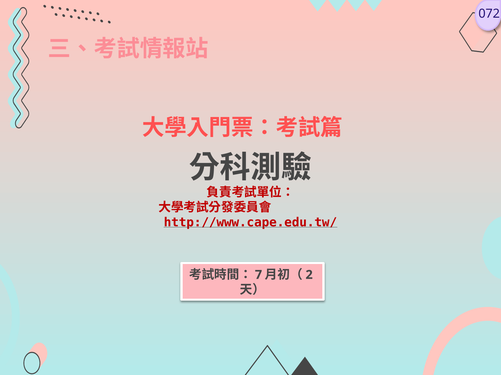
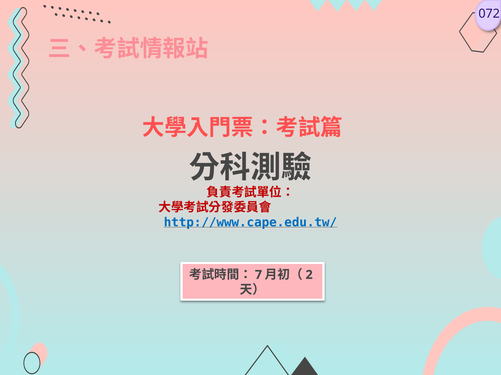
http://www.cape.edu.tw/ colour: red -> blue (250, 223)
